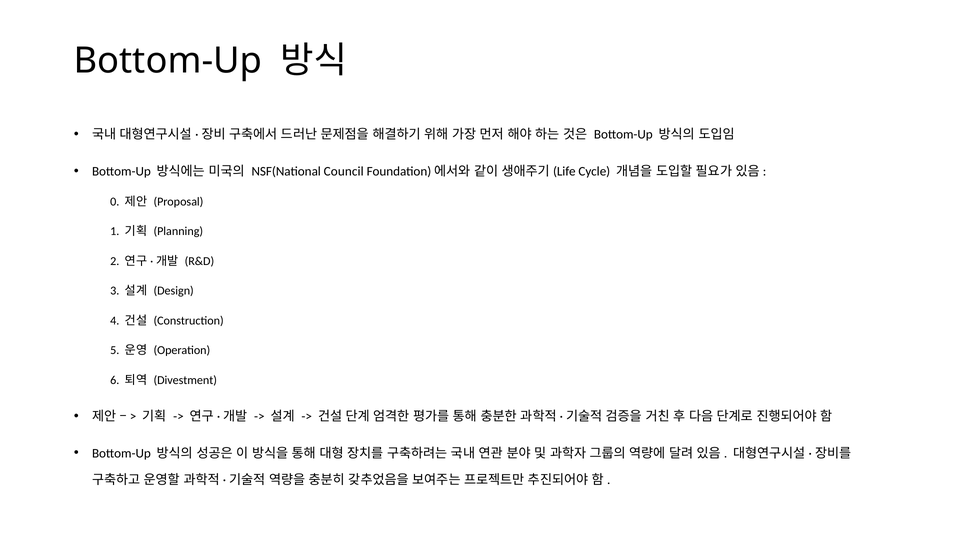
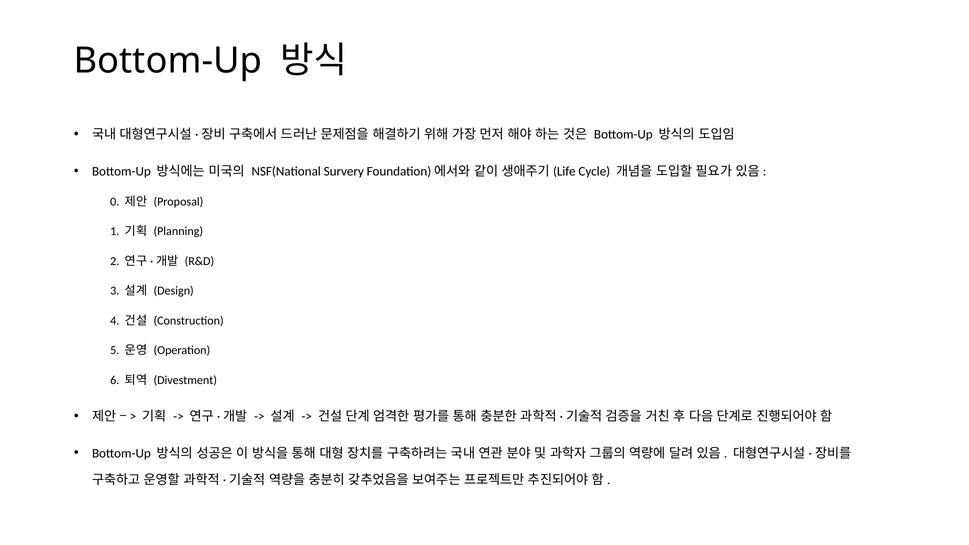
Council: Council -> Survery (344, 171)
